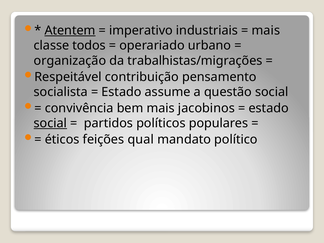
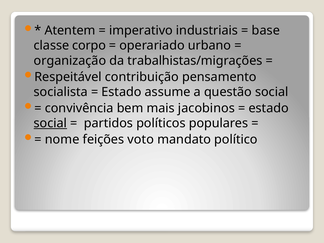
Atentem underline: present -> none (70, 30)
mais: mais -> base (266, 30)
todos: todos -> corpo (89, 46)
éticos: éticos -> nome (62, 139)
qual: qual -> voto (141, 139)
